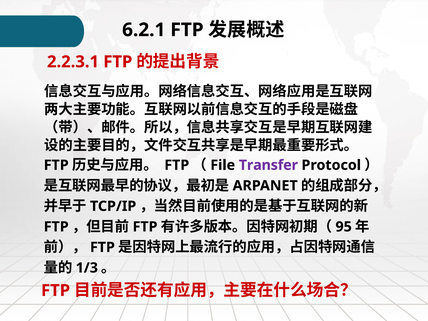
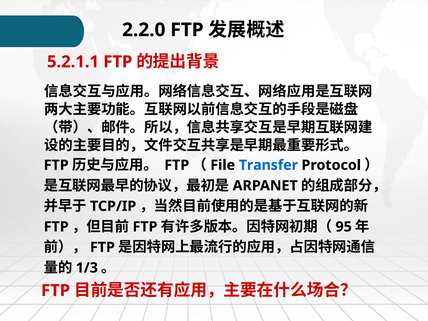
6.2.1: 6.2.1 -> 2.2.0 (144, 30)
2.2.3.1: 2.2.3.1 -> 5.2.1.1 (73, 62)
Transfer colour: purple -> blue (268, 165)
